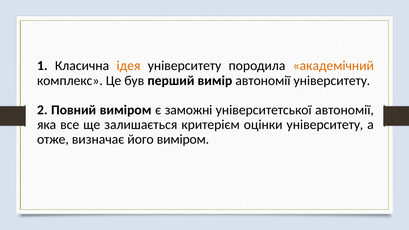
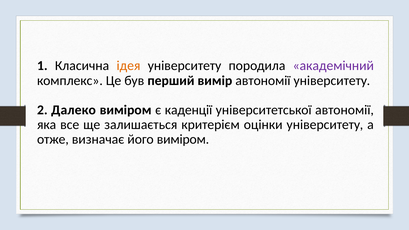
академічний colour: orange -> purple (333, 66)
Повний: Повний -> Далеко (74, 110)
заможні: заможні -> каденції (189, 110)
